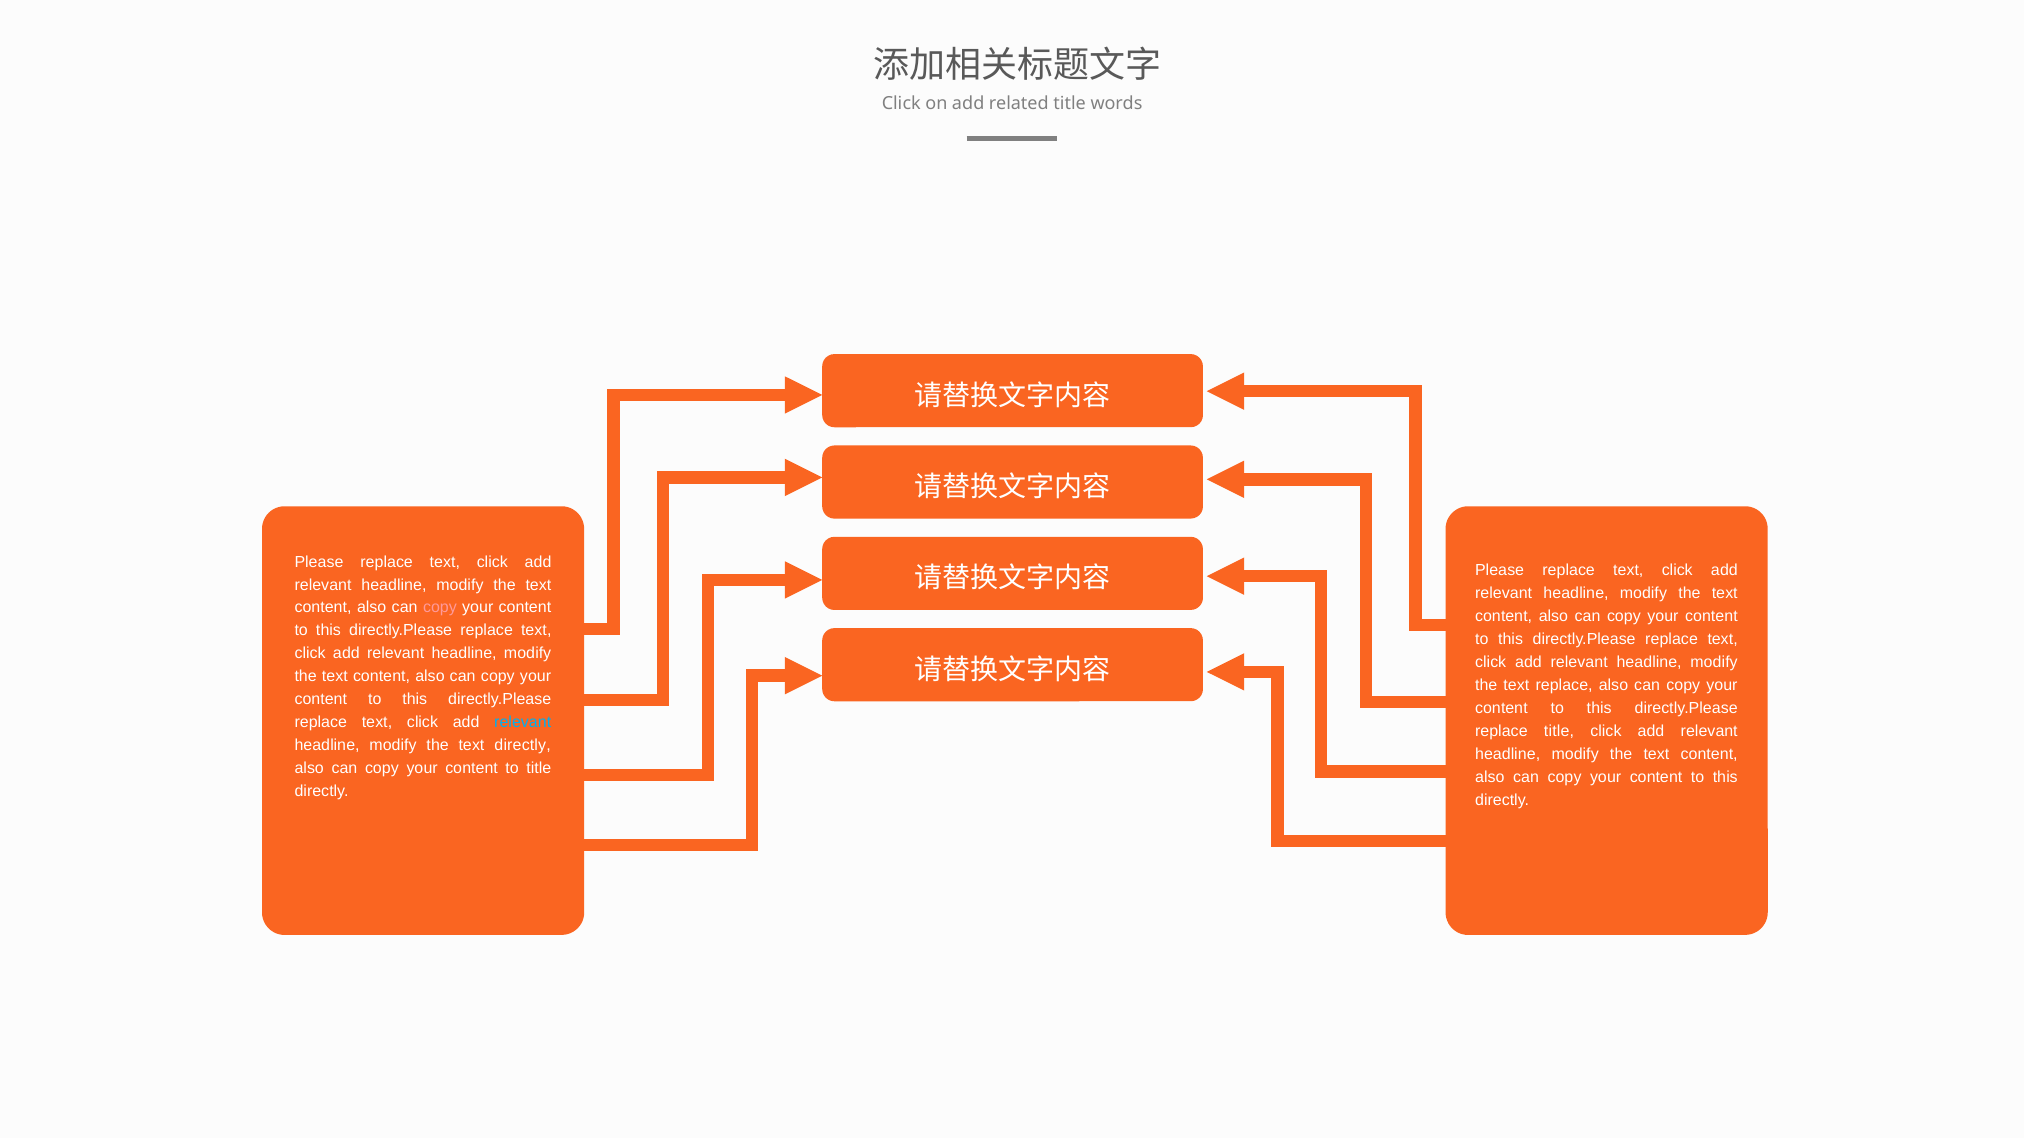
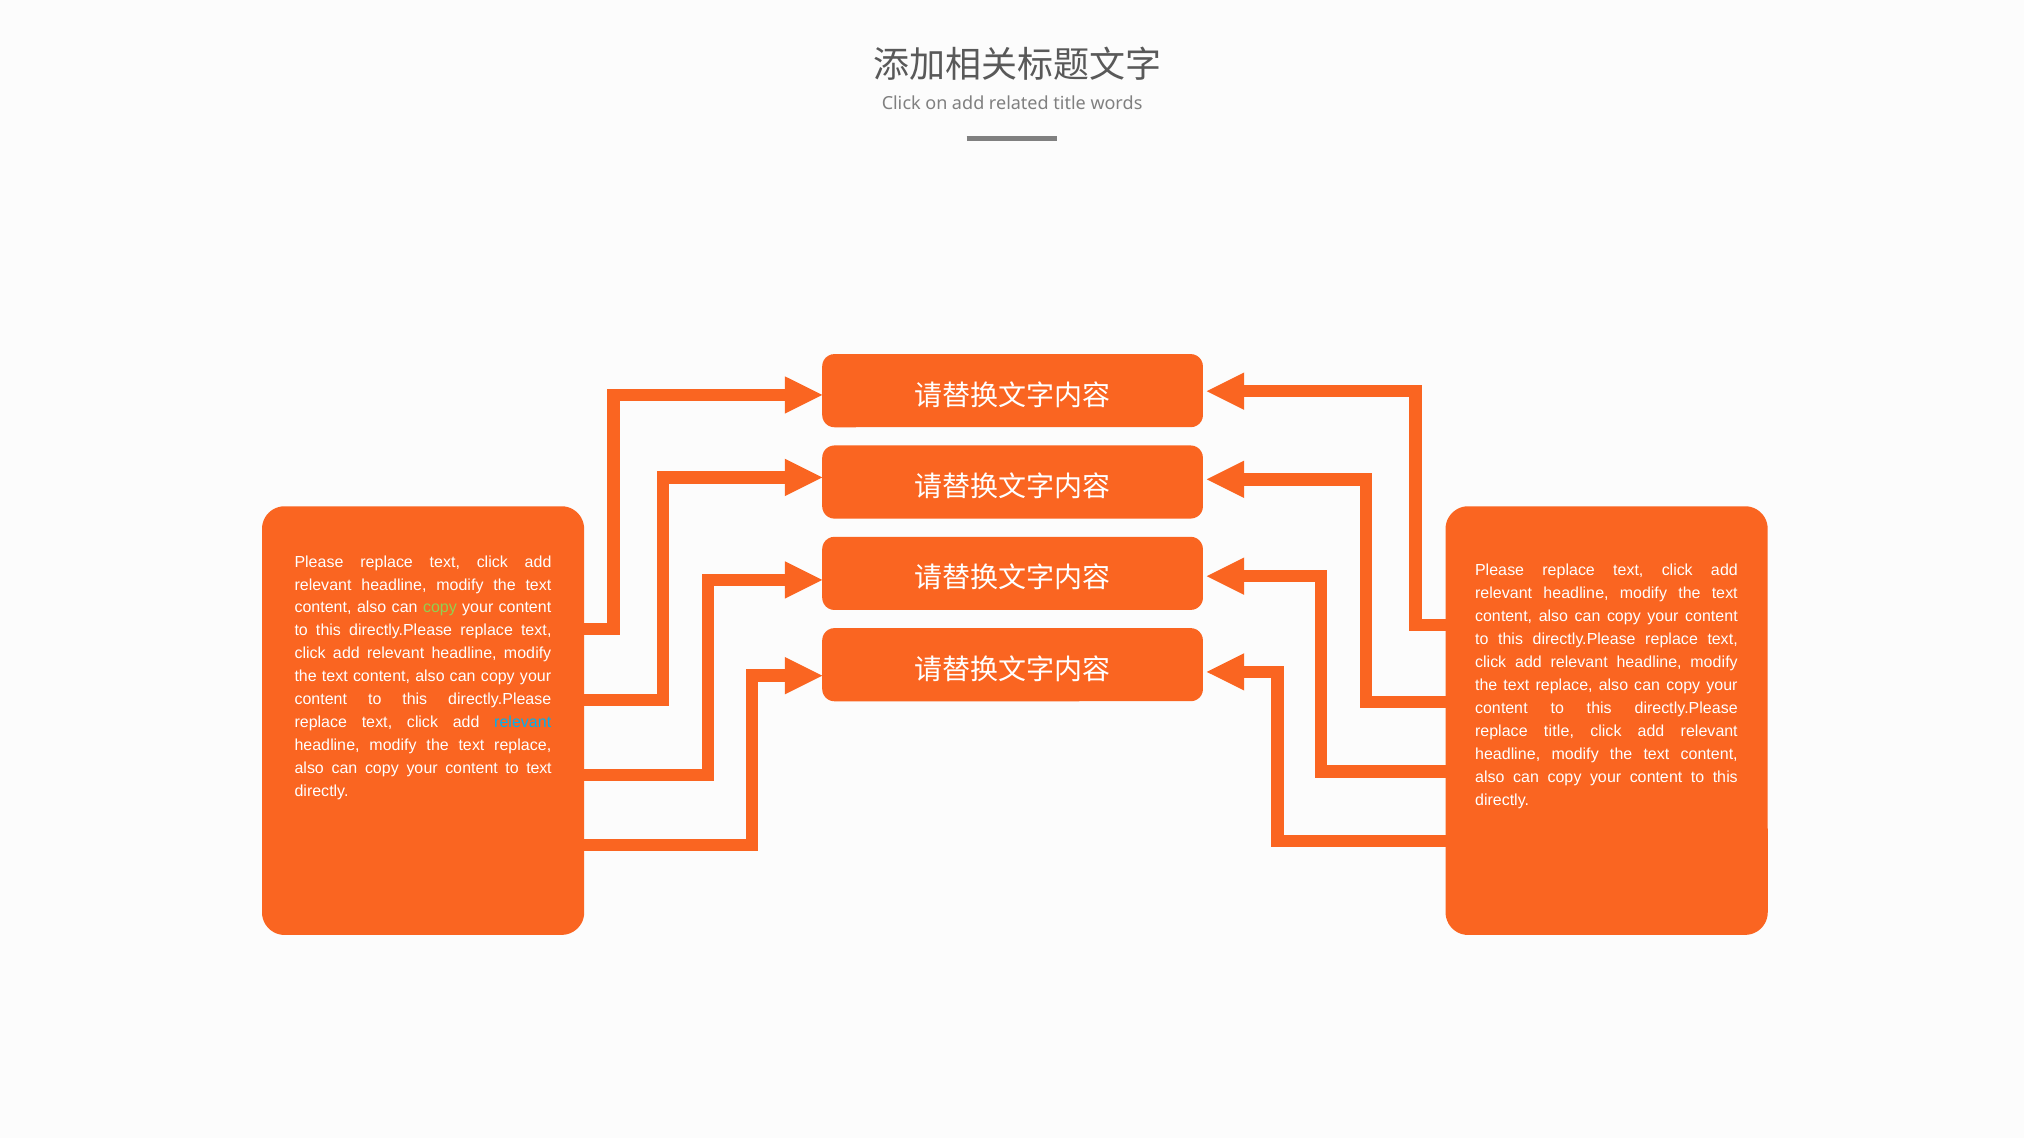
copy colour: pink -> light green (440, 608)
directly: directly -> replace (523, 746)
to title: title -> text (539, 769)
